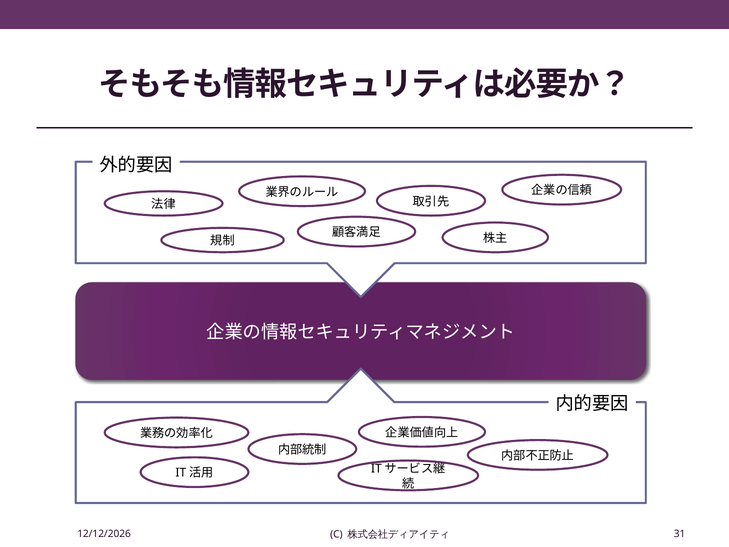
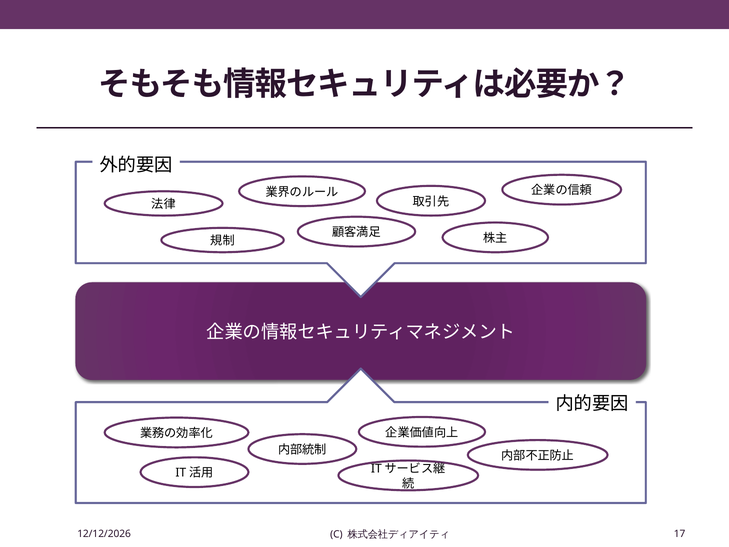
31: 31 -> 17 (680, 534)
